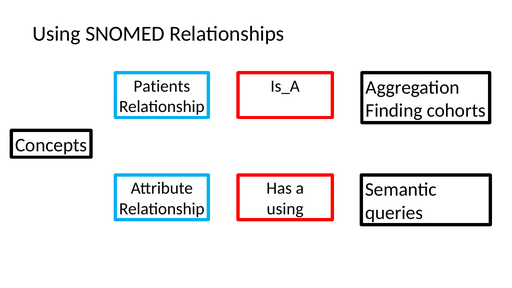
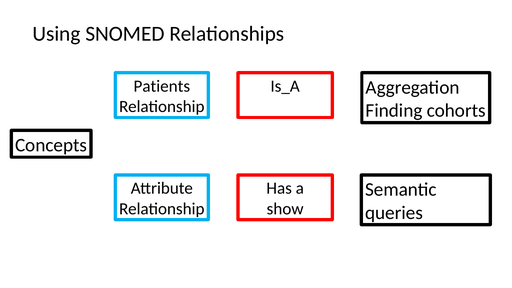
using: using -> show (285, 209)
